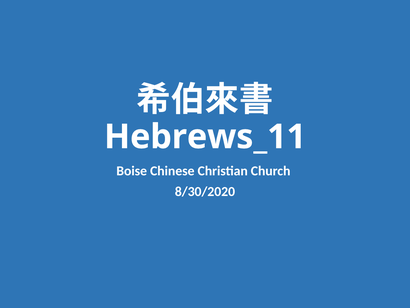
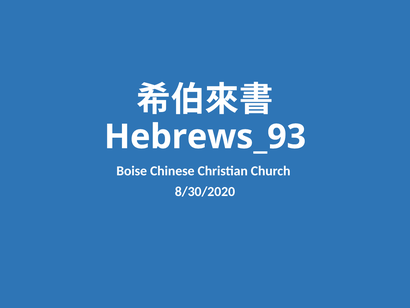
Hebrews_11: Hebrews_11 -> Hebrews_93 (205, 137)
